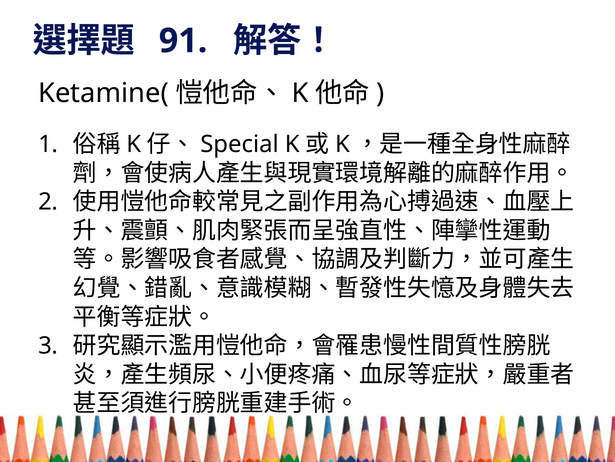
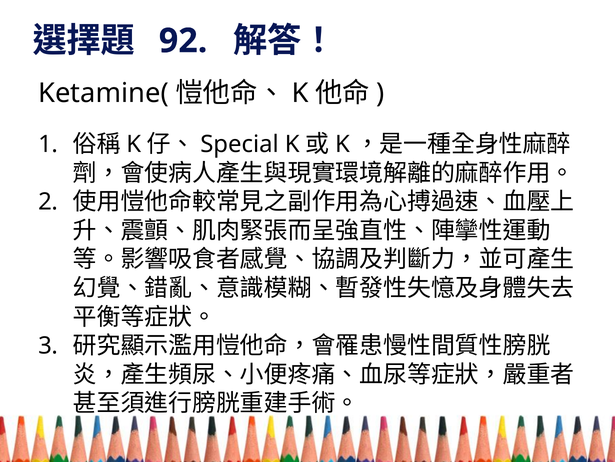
91: 91 -> 92 (183, 41)
